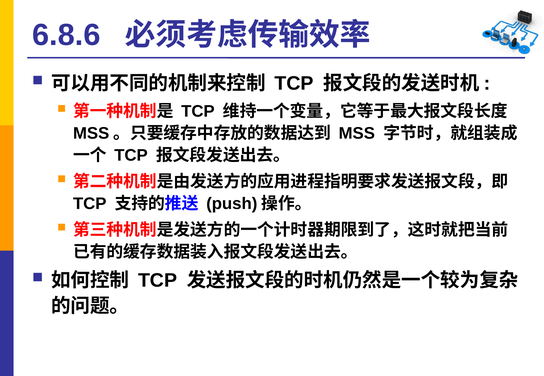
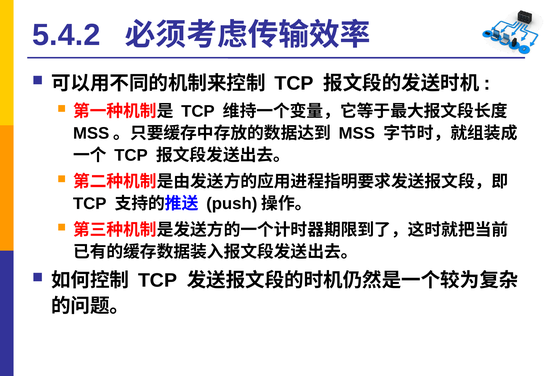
6.8.6: 6.8.6 -> 5.4.2 (66, 35)
